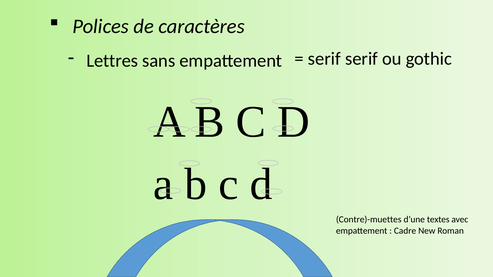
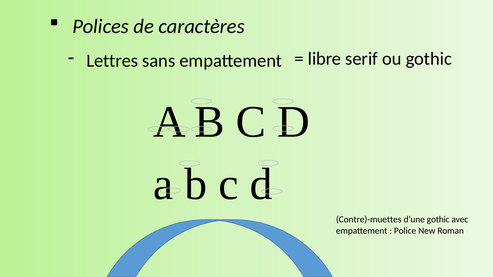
serif: serif -> libre (325, 59)
d’une textes: textes -> gothic (438, 220)
Cadre: Cadre -> Police (405, 231)
